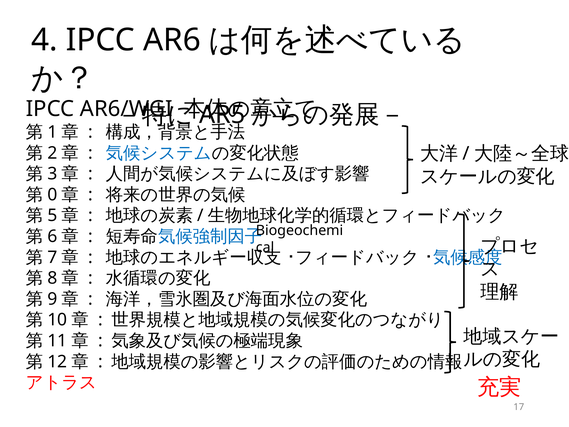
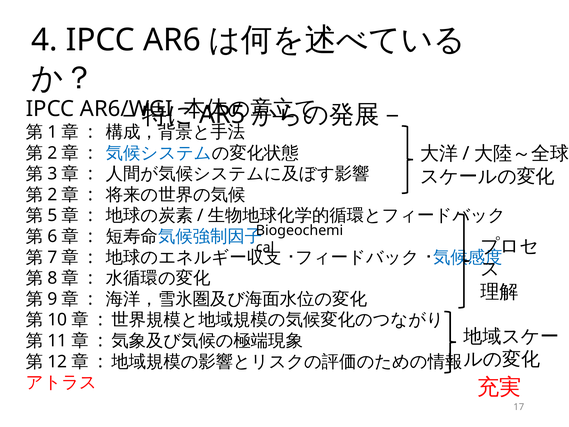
0: 0 -> 2 (52, 195)
